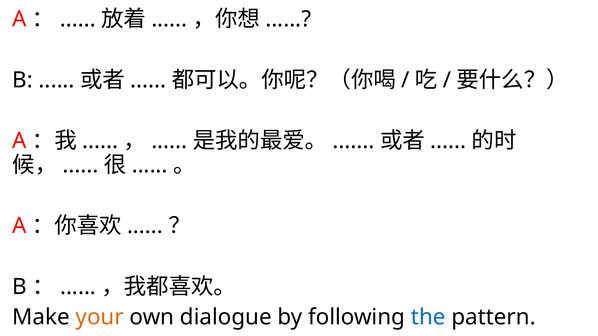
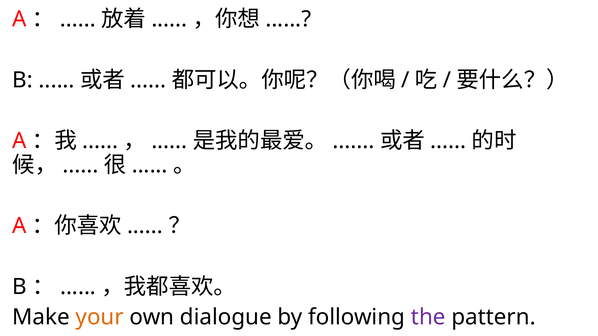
the colour: blue -> purple (428, 318)
